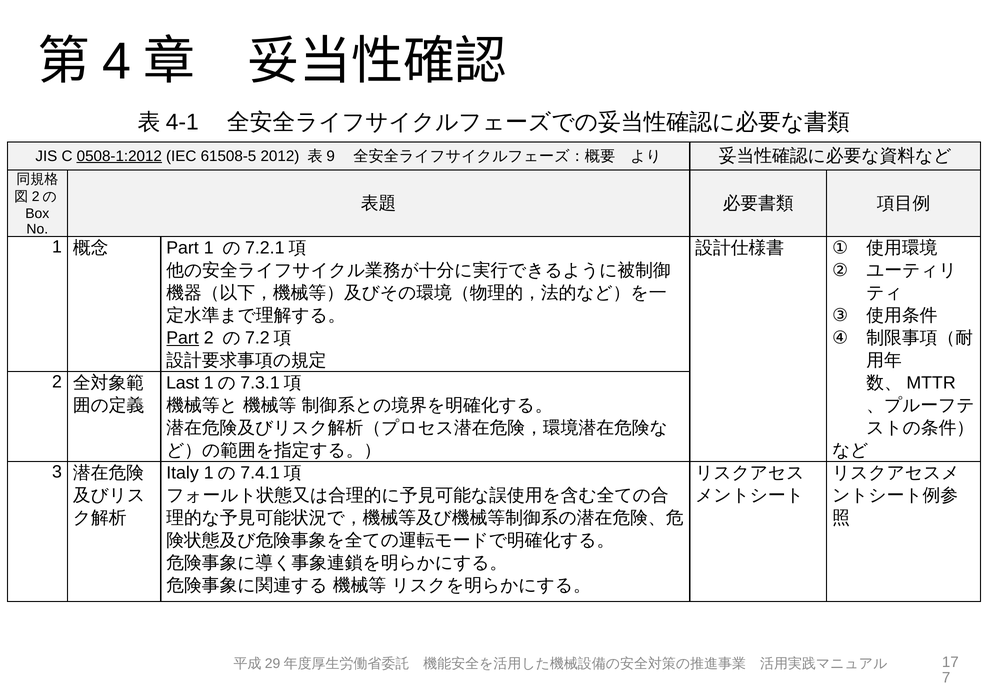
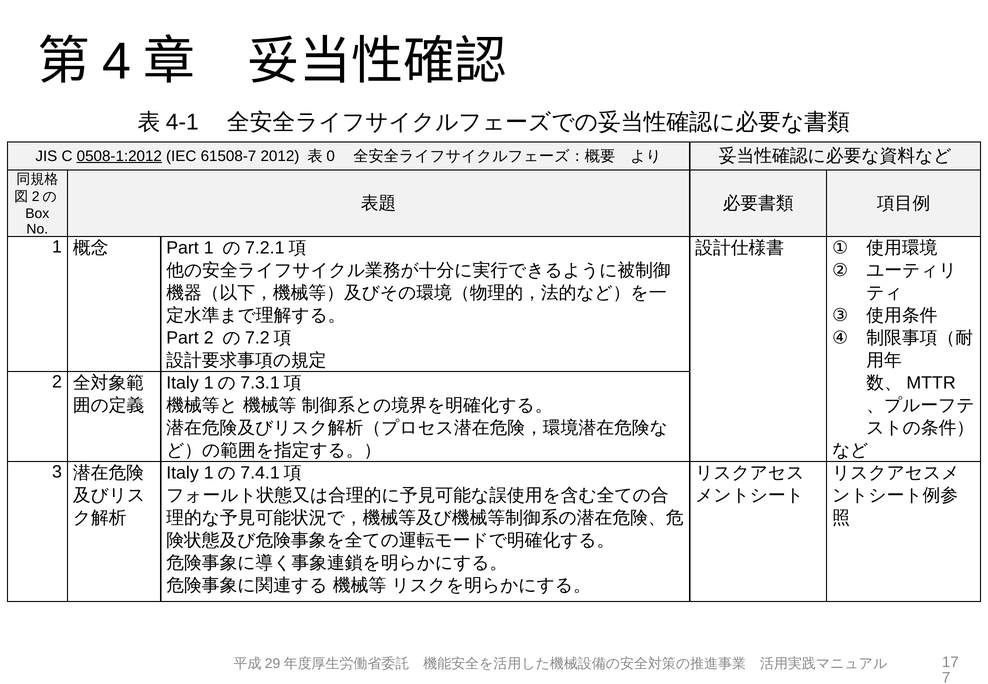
61508-5: 61508-5 -> 61508-7 (228, 156)
9: 9 -> 0 (331, 156)
Part underline: present -> none (183, 338)
Last: Last -> Italy (183, 383)
